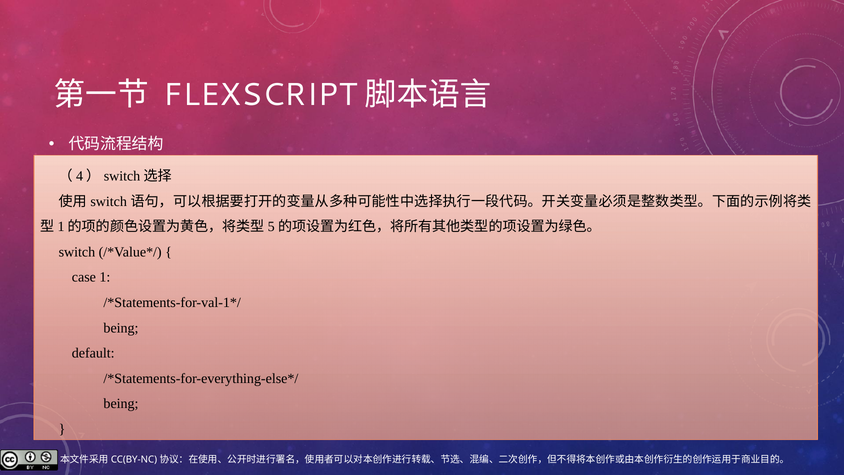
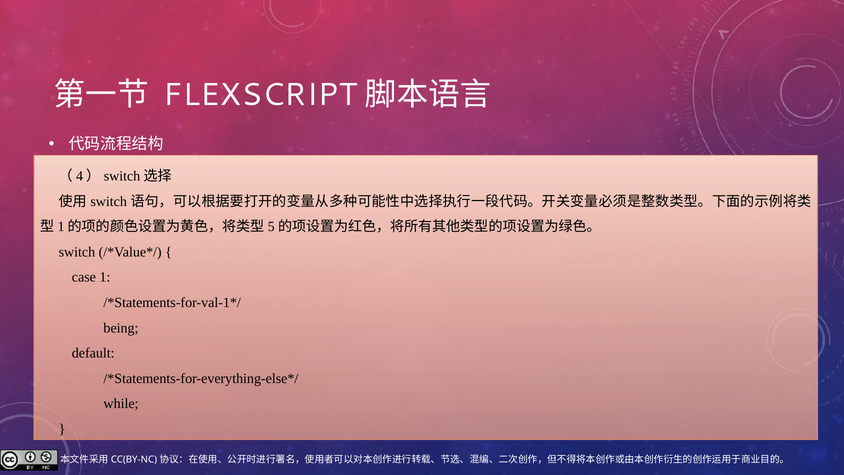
being: being -> while (121, 404)
